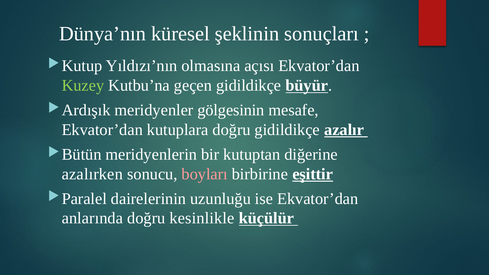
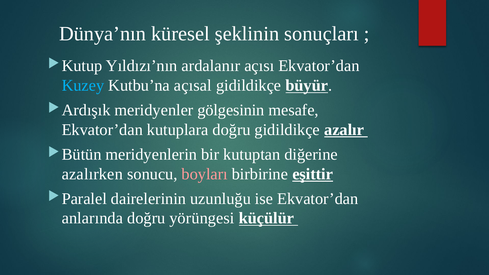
olmasına: olmasına -> ardalanır (211, 66)
Kuzey colour: light green -> light blue (83, 86)
geçen: geçen -> açısal (193, 86)
kesinlikle: kesinlikle -> yörüngesi (202, 218)
